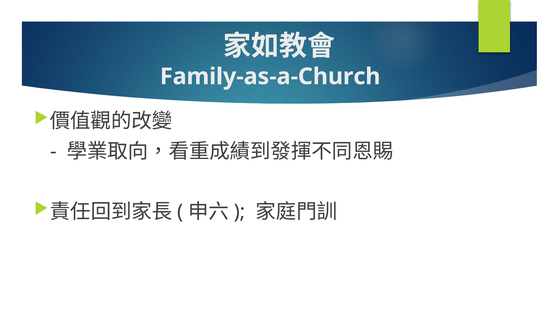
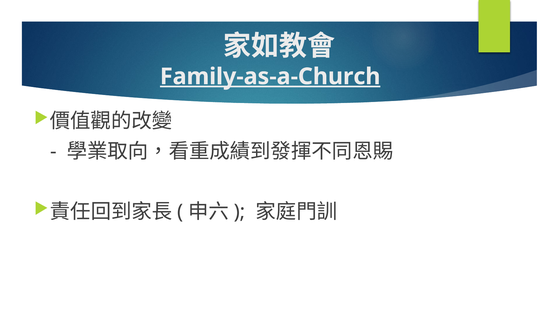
Family-as-a-Church underline: none -> present (270, 77)
